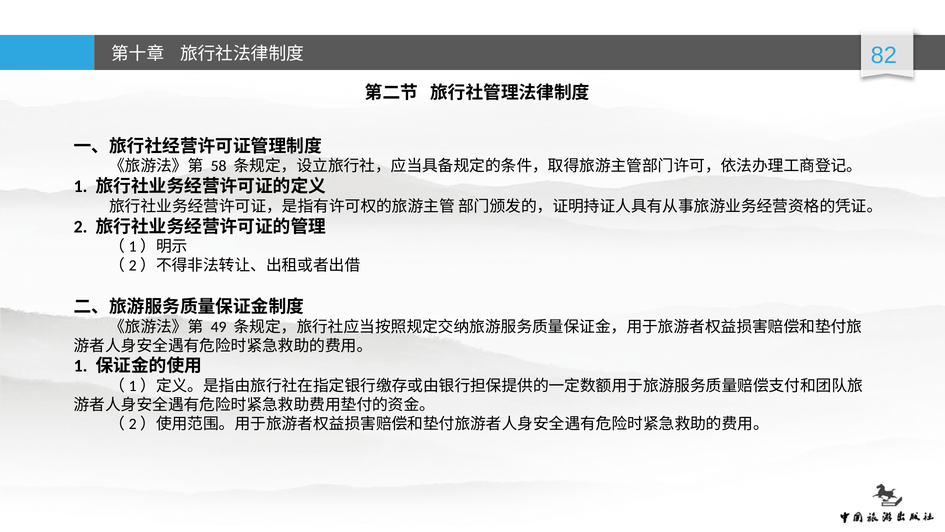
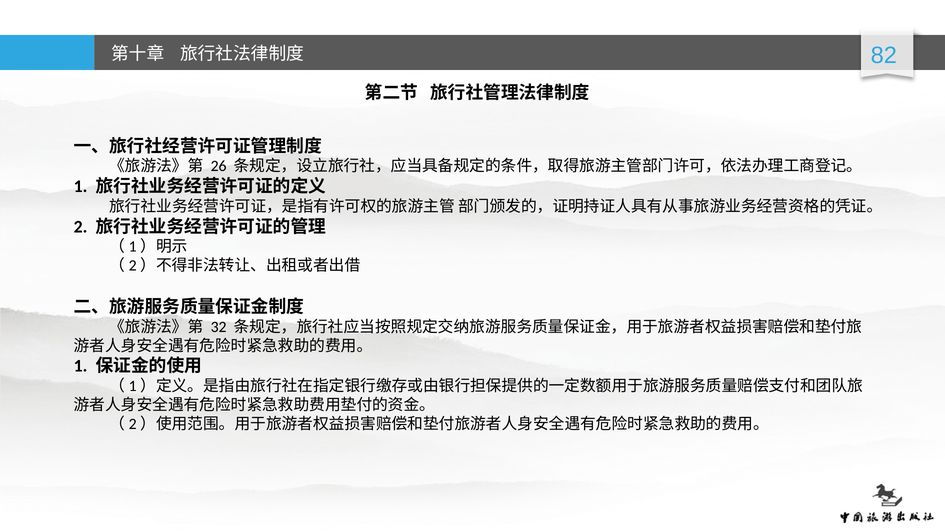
58: 58 -> 26 (219, 166)
49: 49 -> 32 (219, 327)
